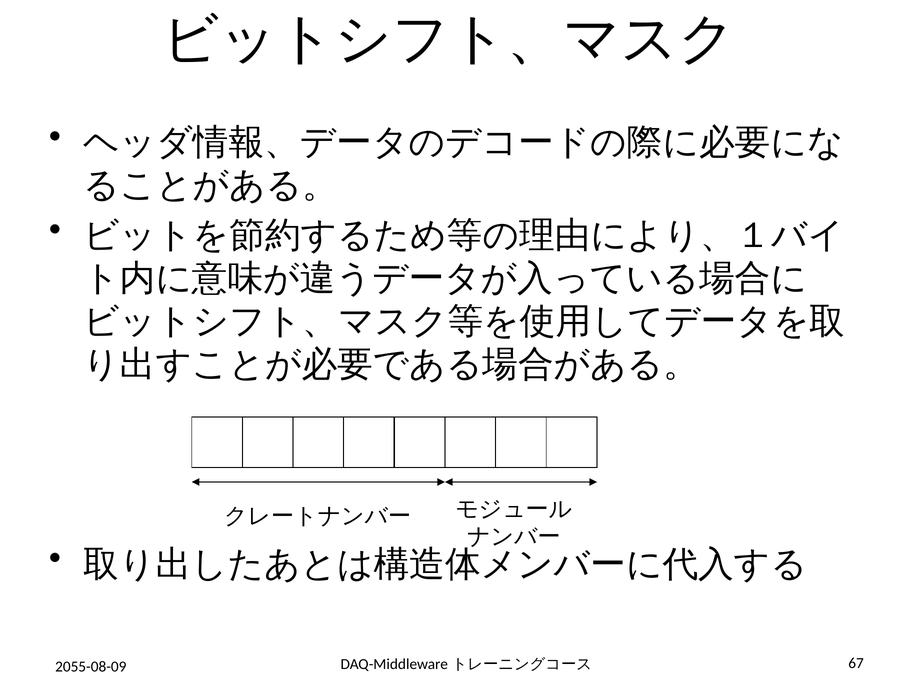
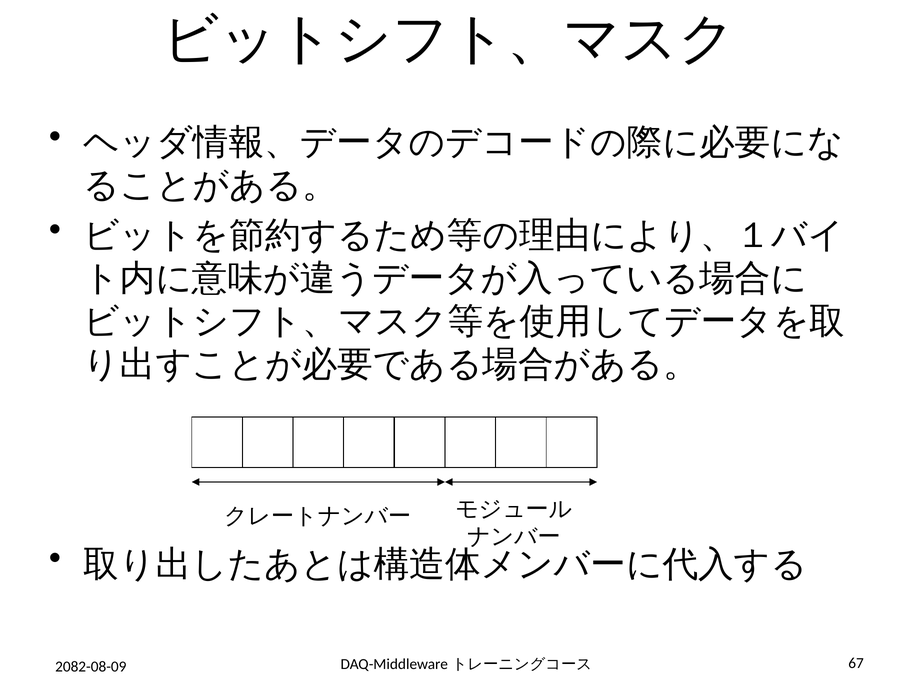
2055-08-09: 2055-08-09 -> 2082-08-09 (91, 667)
